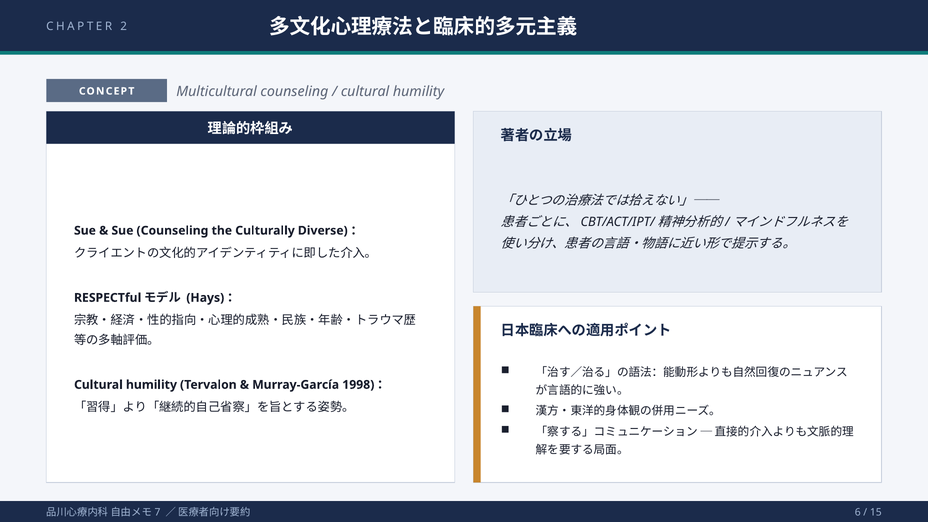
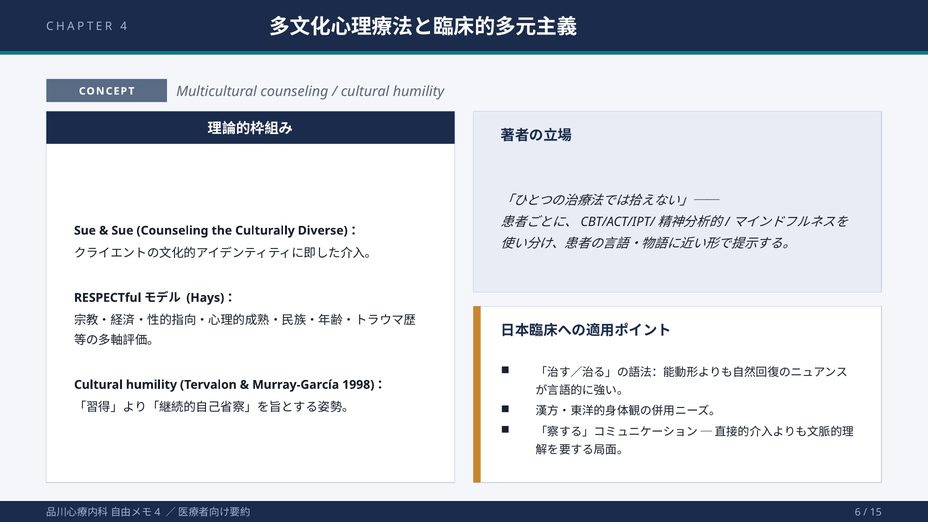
CHAPTER 2: 2 -> 4 (124, 26)
7: 7 -> 4 (158, 512)
